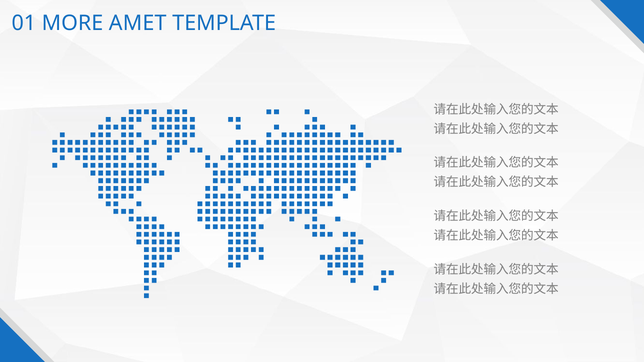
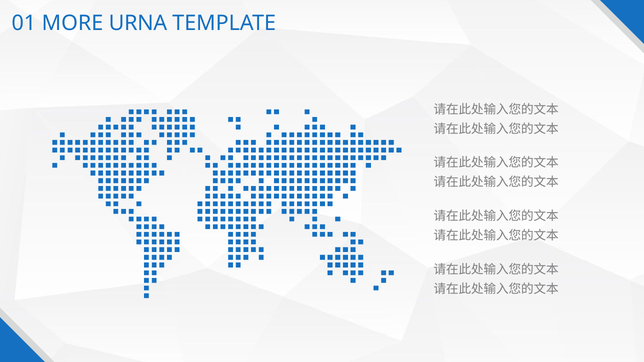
AMET: AMET -> URNA (138, 23)
